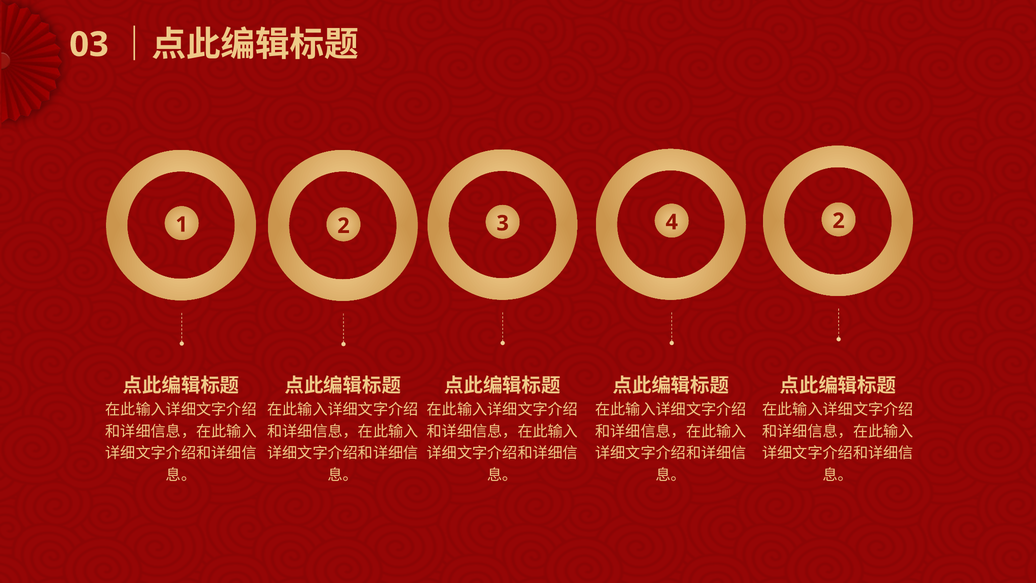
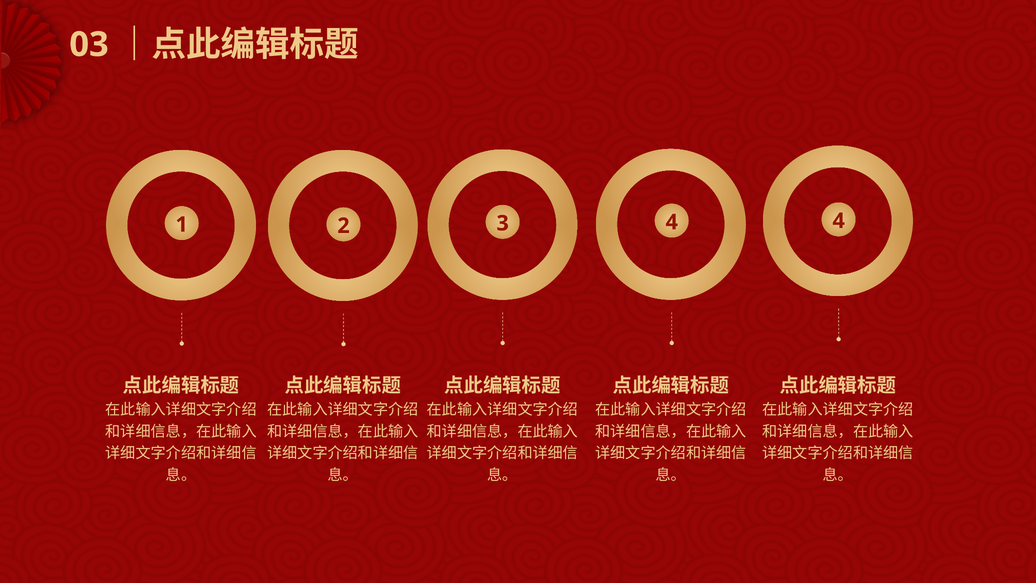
2: 2 -> 4 (839, 221)
